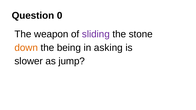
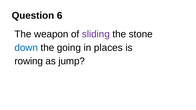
0: 0 -> 6 (60, 16)
down colour: orange -> blue (26, 48)
being: being -> going (69, 48)
asking: asking -> places (108, 48)
slower: slower -> rowing (29, 61)
